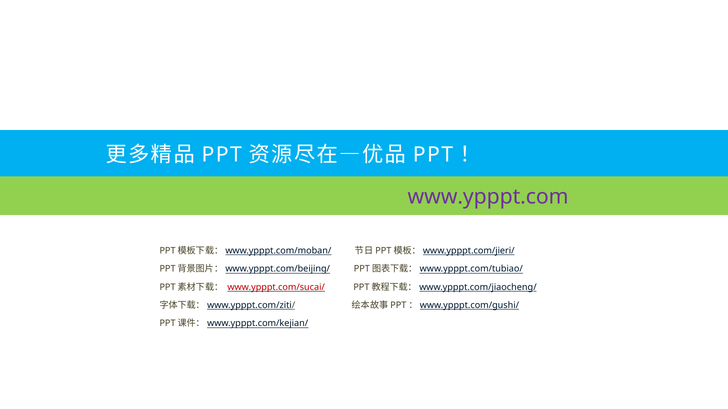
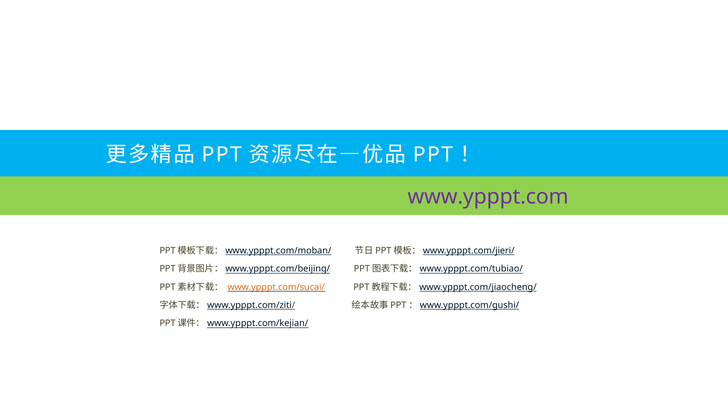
www.ypppt.com/sucai/ colour: red -> orange (276, 287)
